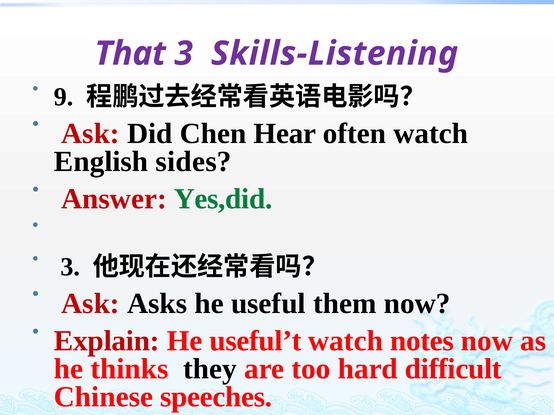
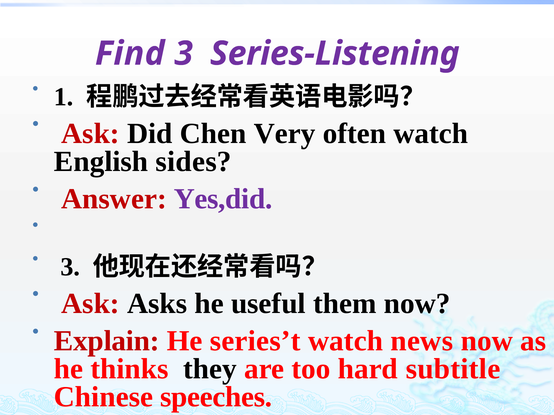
That: That -> Find (130, 54)
Skills-Listening: Skills-Listening -> Series-Listening (335, 54)
9: 9 -> 1 (64, 97)
Hear: Hear -> Very (285, 134)
Yes,did colour: green -> purple (223, 199)
useful’t: useful’t -> series’t (255, 341)
notes: notes -> news (422, 341)
difficult: difficult -> subtitle (453, 369)
